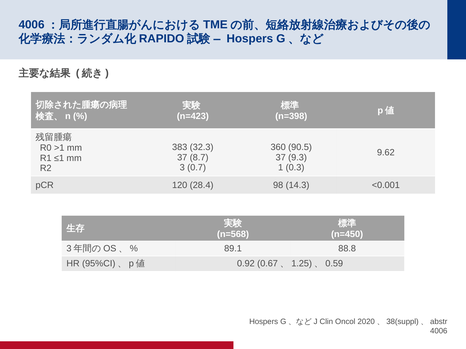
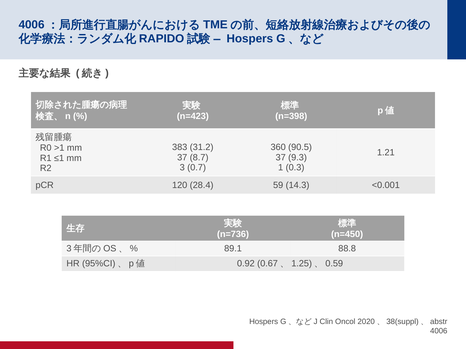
32.3: 32.3 -> 31.2 (202, 148)
9.62: 9.62 -> 1.21 (386, 153)
98: 98 -> 59 (278, 185)
n=568: n=568 -> n=736 (233, 234)
